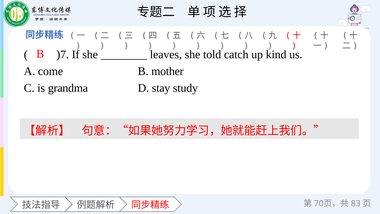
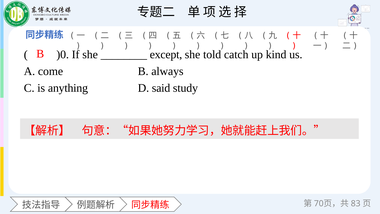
)7: )7 -> )0 (63, 55)
leaves: leaves -> except (166, 55)
mother: mother -> always (167, 71)
grandma: grandma -> anything (68, 88)
stay: stay -> said (161, 88)
